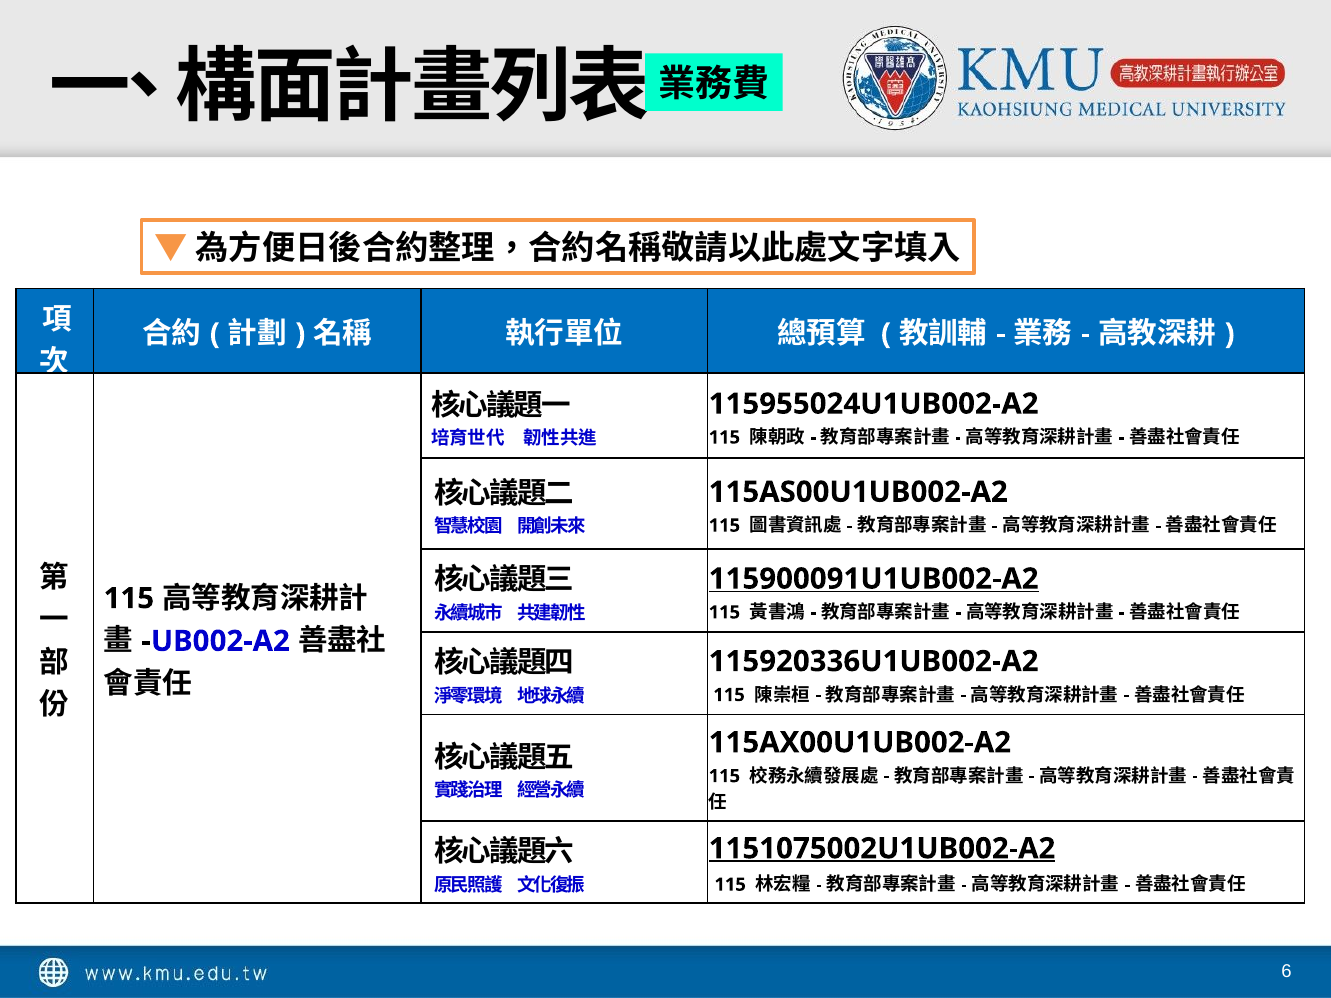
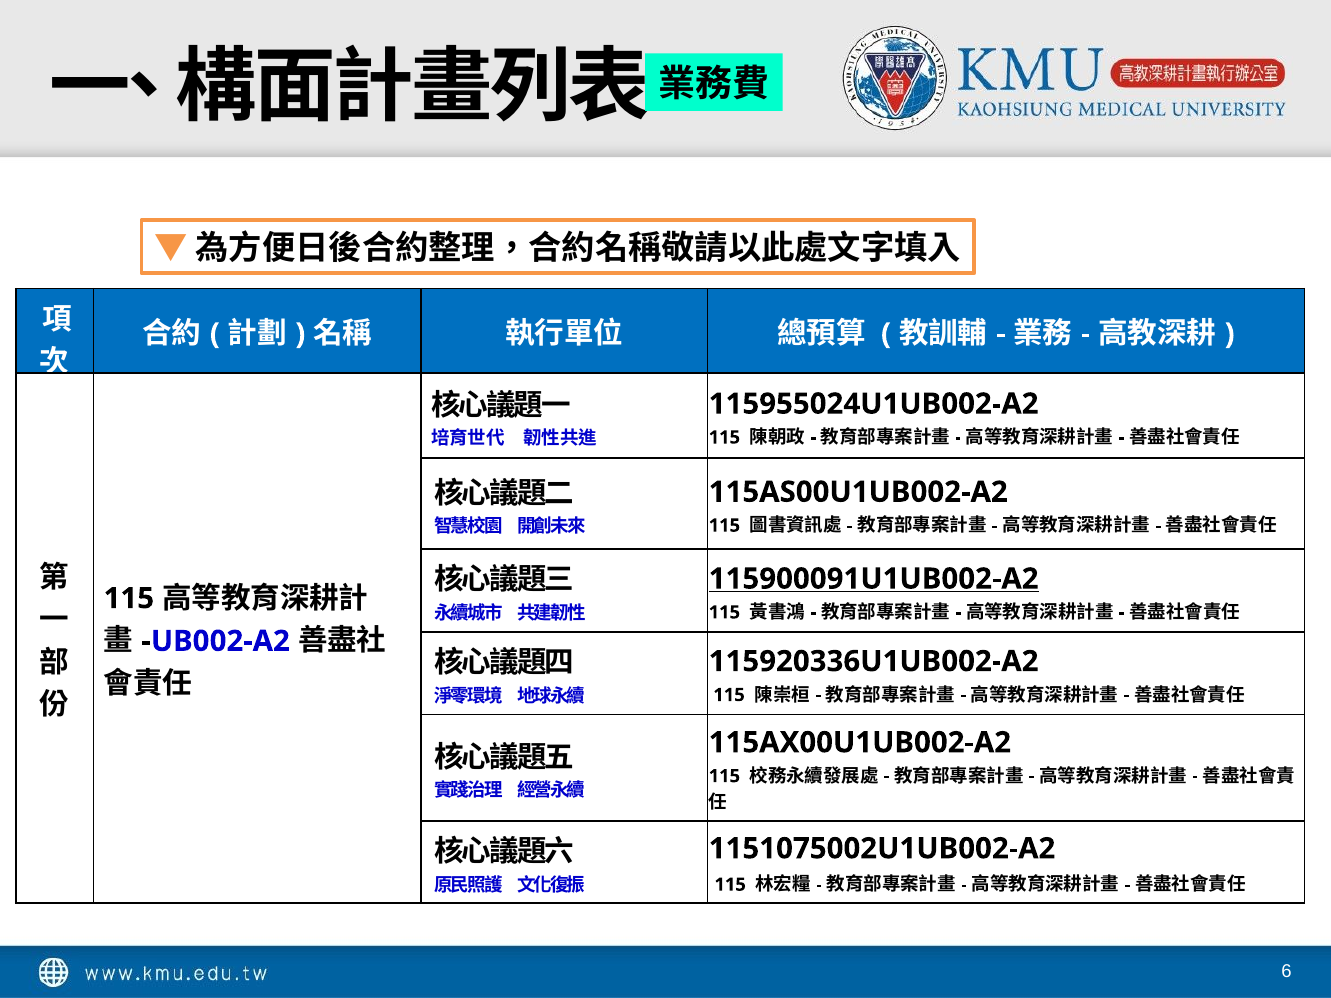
1151075002U1UB002-A2 underline: present -> none (882, 849)
